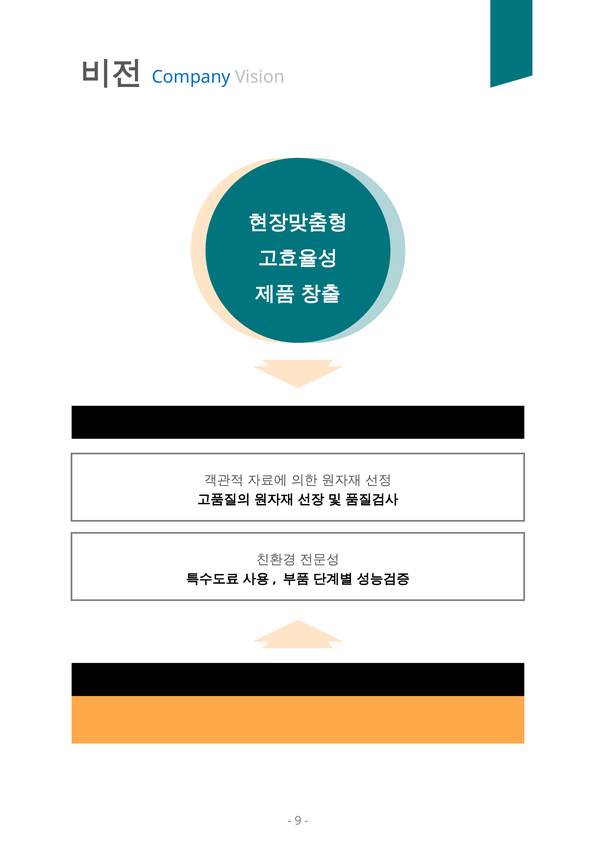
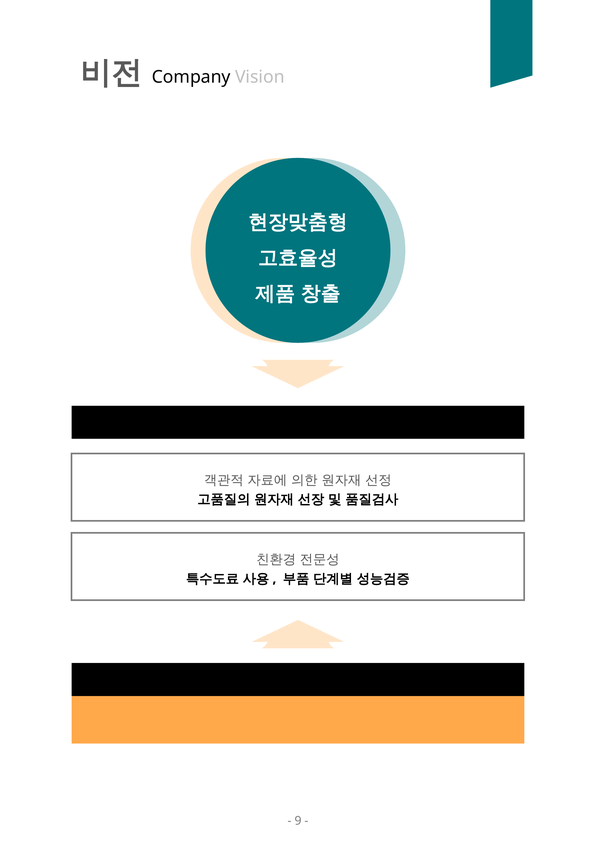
Company colour: blue -> black (191, 77)
